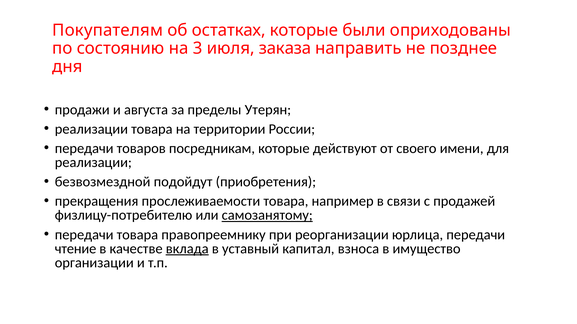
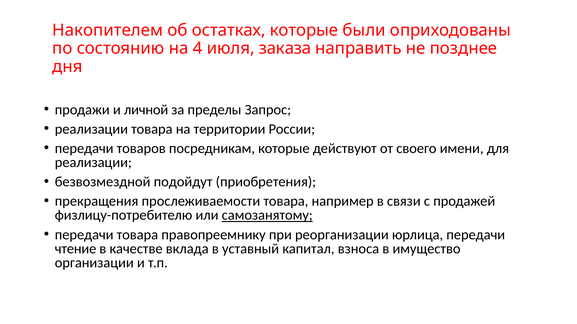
Покупателям: Покупателям -> Накопителем (108, 30)
3: 3 -> 4 (198, 49)
августа: августа -> личной (146, 110)
Утерян: Утерян -> Запрос (268, 110)
вклада underline: present -> none (187, 249)
